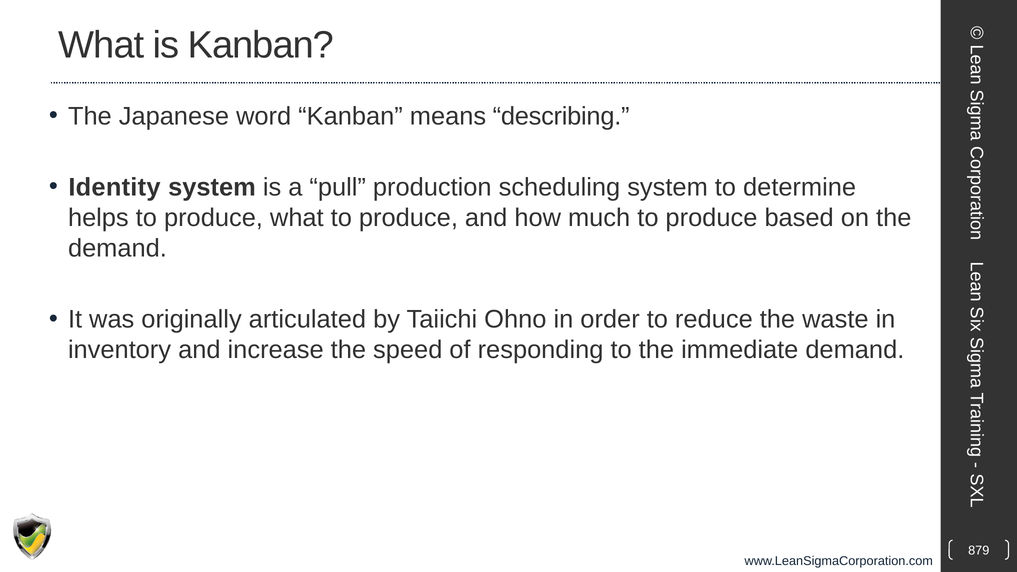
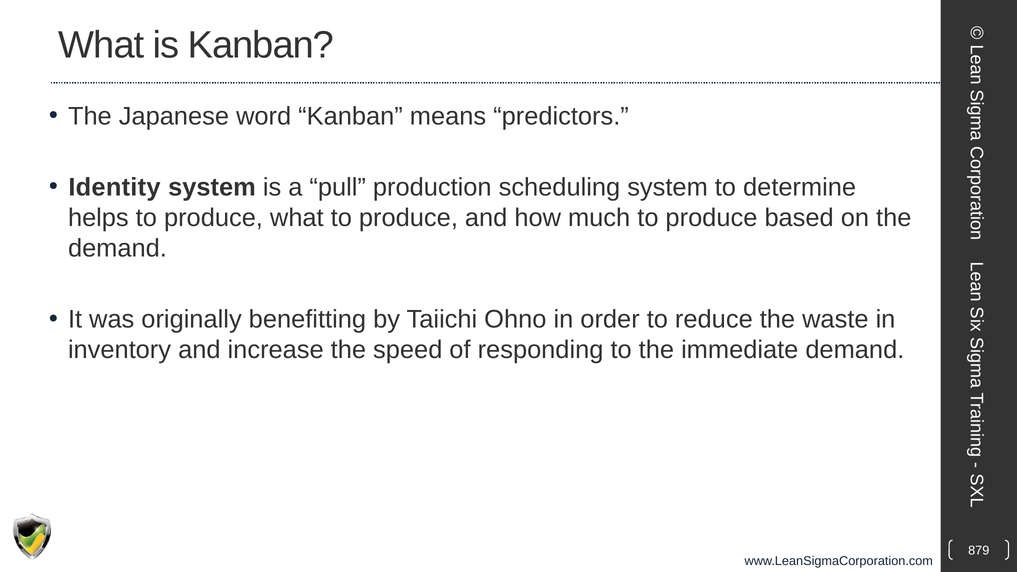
describing: describing -> predictors (561, 116)
articulated: articulated -> benefitting (307, 320)
